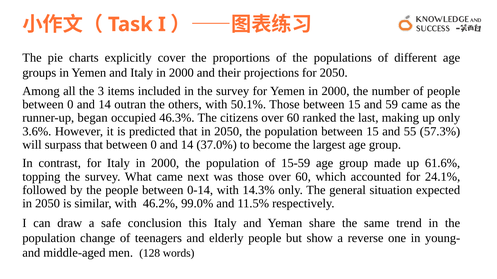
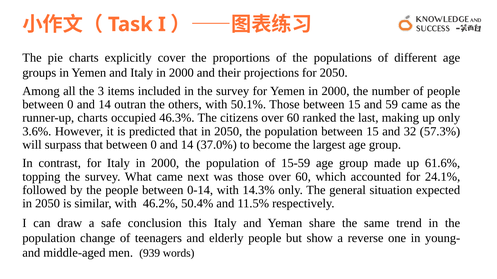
runner-up began: began -> charts (93, 118)
55: 55 -> 32 (410, 132)
99.0%: 99.0% -> 50.4% (197, 204)
128: 128 -> 939 (150, 254)
